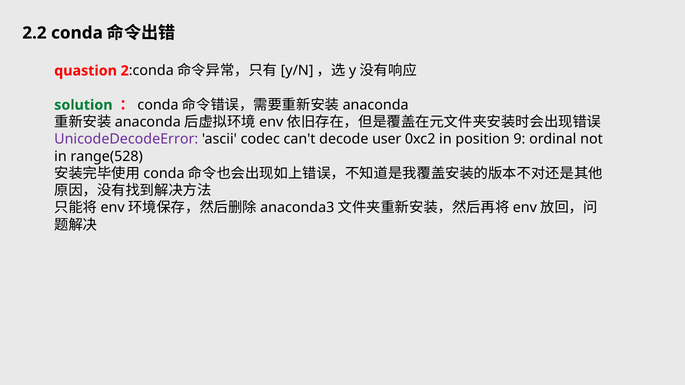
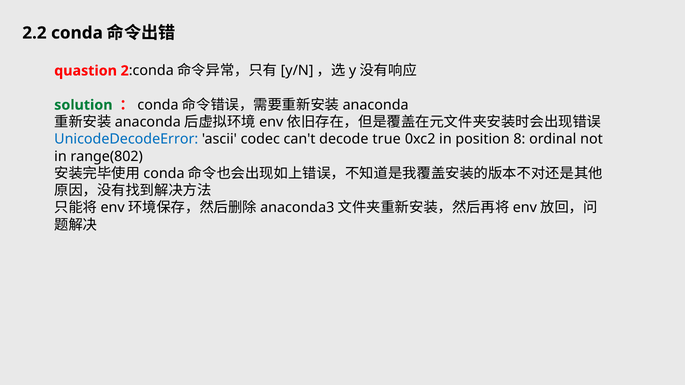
UnicodeDecodeError colour: purple -> blue (126, 139)
user: user -> true (387, 139)
9: 9 -> 8 (519, 139)
range(528: range(528 -> range(802 (107, 156)
